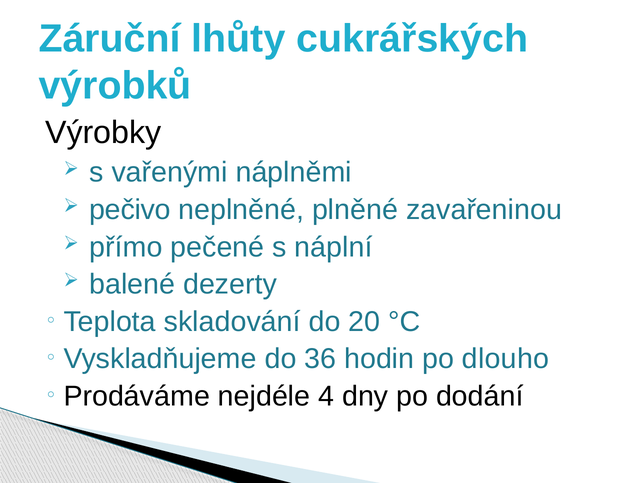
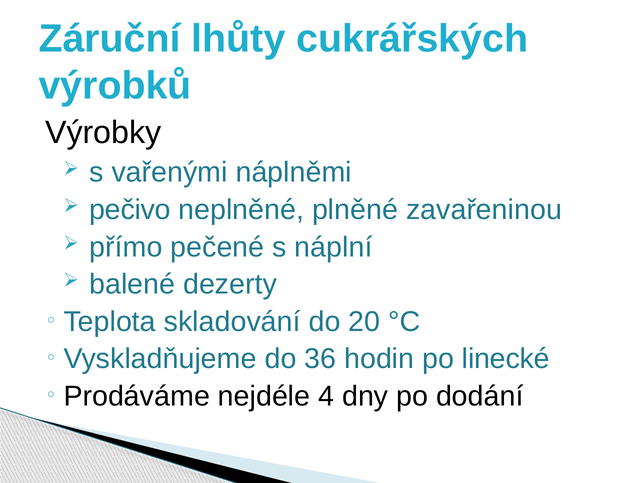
dlouho: dlouho -> linecké (506, 359)
